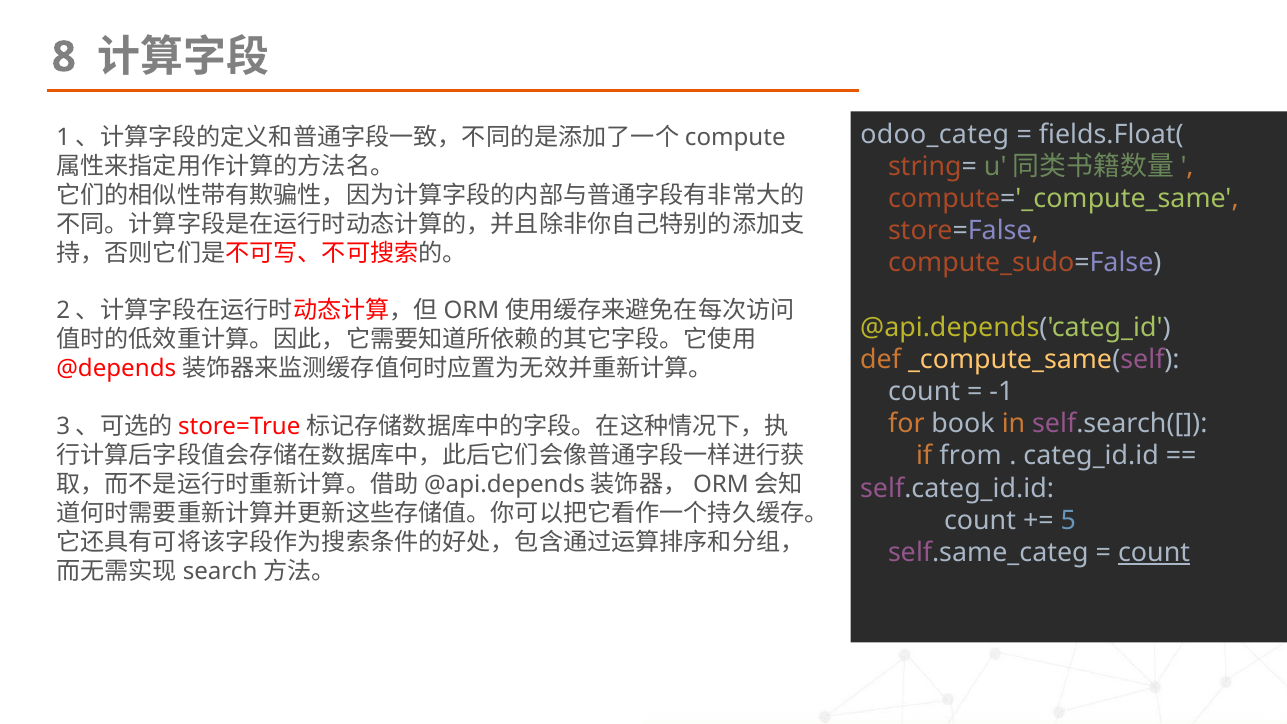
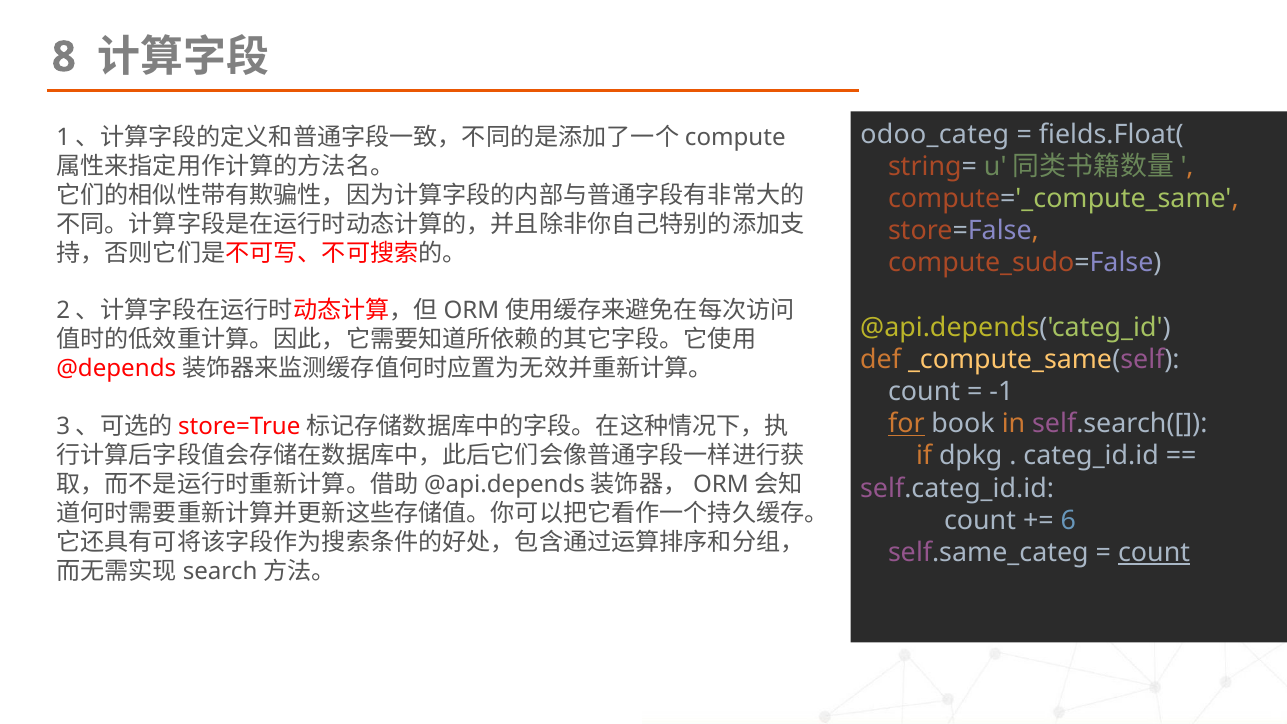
for underline: none -> present (906, 424)
from: from -> dpkg (971, 456)
5: 5 -> 6 (1068, 520)
